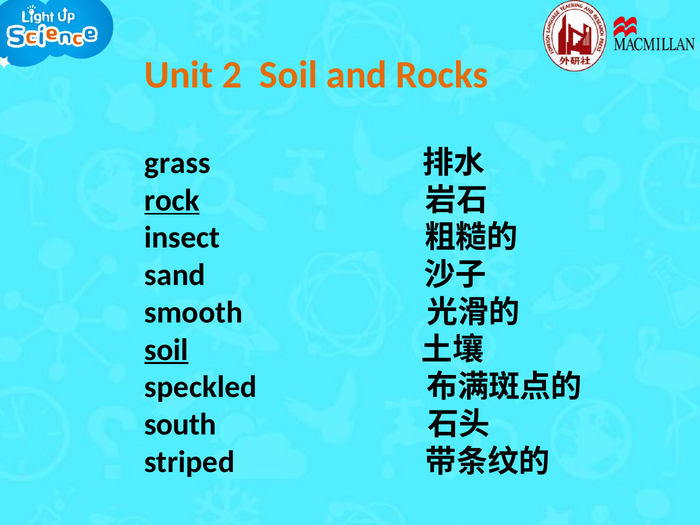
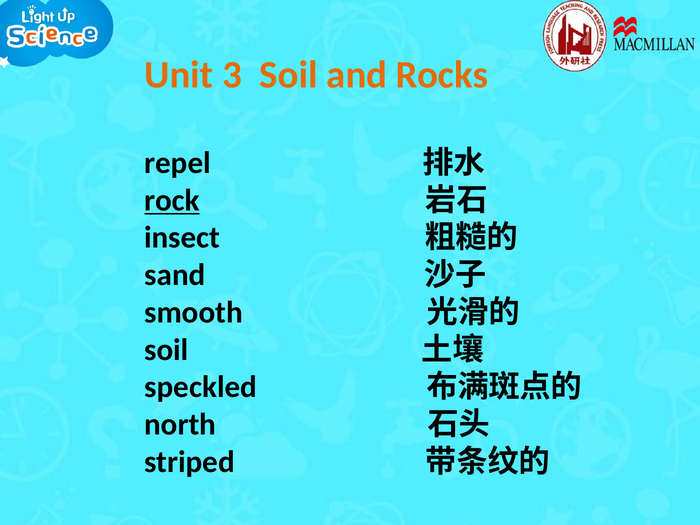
2: 2 -> 3 (232, 75)
grass: grass -> repel (178, 163)
soil underline: present -> none (166, 350)
south: south -> north (180, 424)
